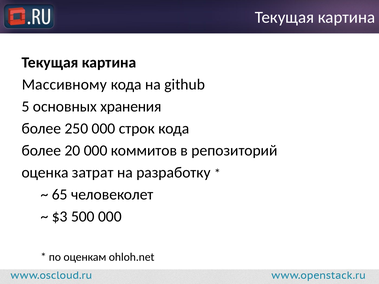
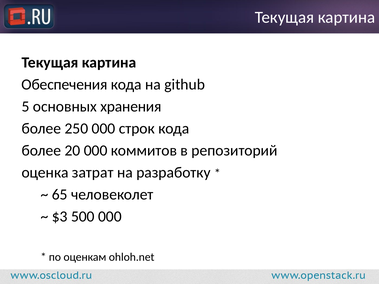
Массивному: Массивному -> Обеспечения (65, 85)
